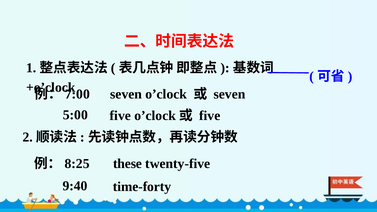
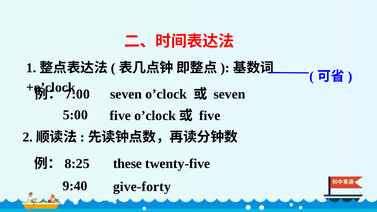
time-forty: time-forty -> give-forty (142, 187)
